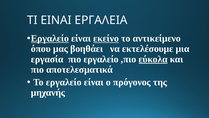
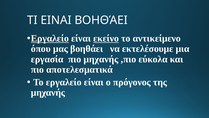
ΕΙΝΑΙ ΕΡΓΑΛΕΙΑ: ΕΡΓΑΛΕΙΑ -> ΒΟΗΘΆΕΙ (101, 20)
πιο εργαλείο: εργαλείο -> μηχανής (101, 59)
εύκολα underline: present -> none (153, 59)
